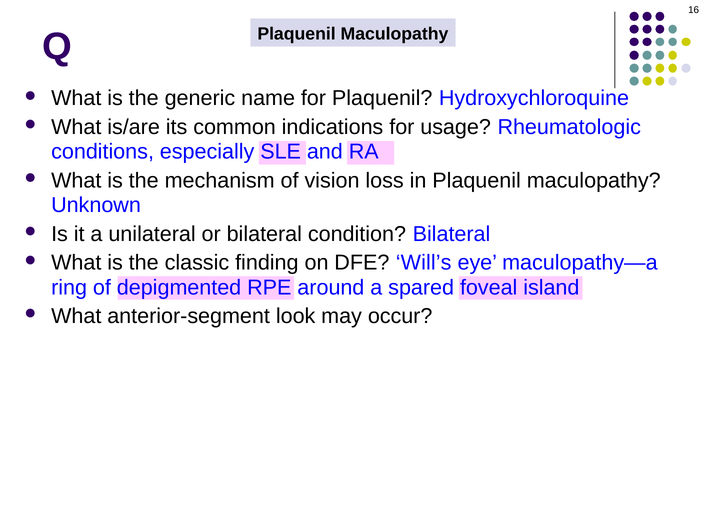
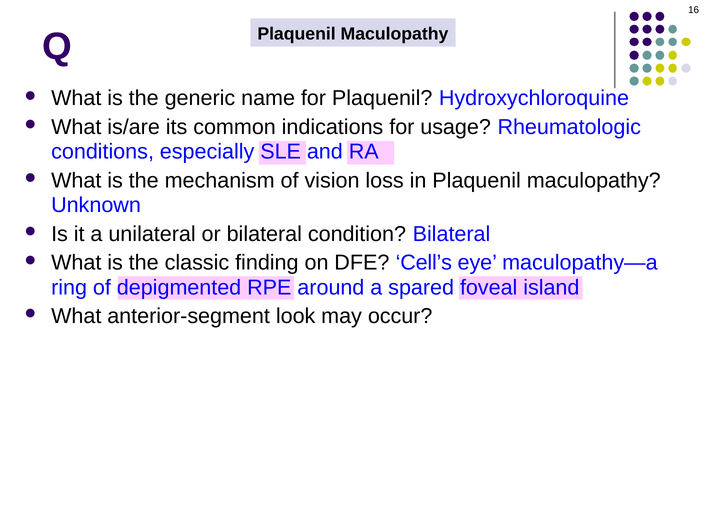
Will’s: Will’s -> Cell’s (424, 263)
